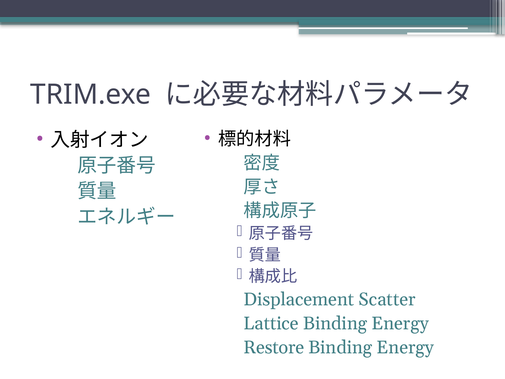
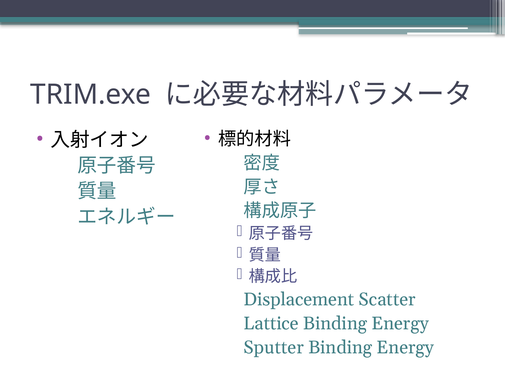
Restore: Restore -> Sputter (274, 347)
